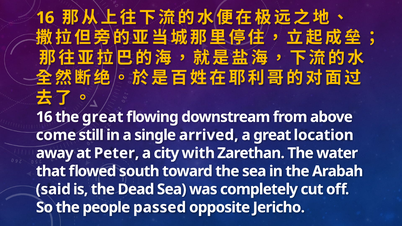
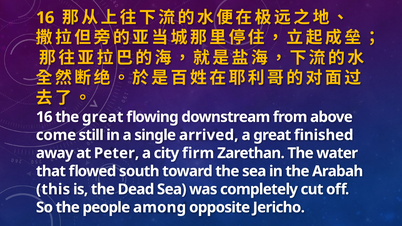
location: location -> finished (324, 135)
with: with -> firm (198, 153)
said: said -> this (53, 189)
passed: passed -> among (160, 207)
